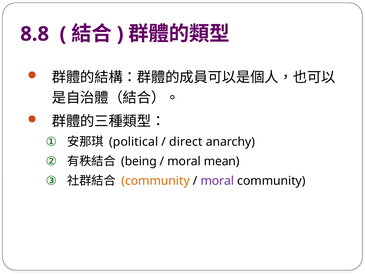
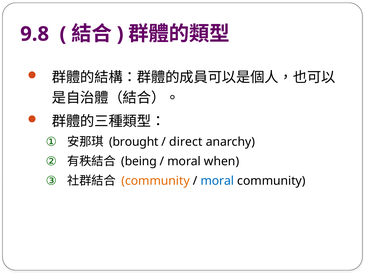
8.8: 8.8 -> 9.8 (35, 34)
political: political -> brought (134, 142)
mean: mean -> when (222, 161)
moral colour: purple -> blue (217, 181)
